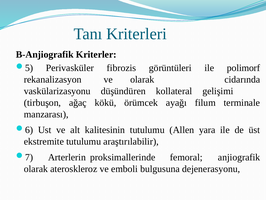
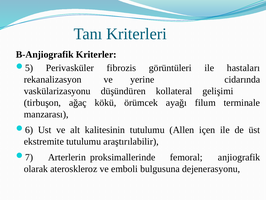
polimorf: polimorf -> hastaları (243, 68)
ve olarak: olarak -> yerine (142, 79)
yara: yara -> içen (207, 130)
